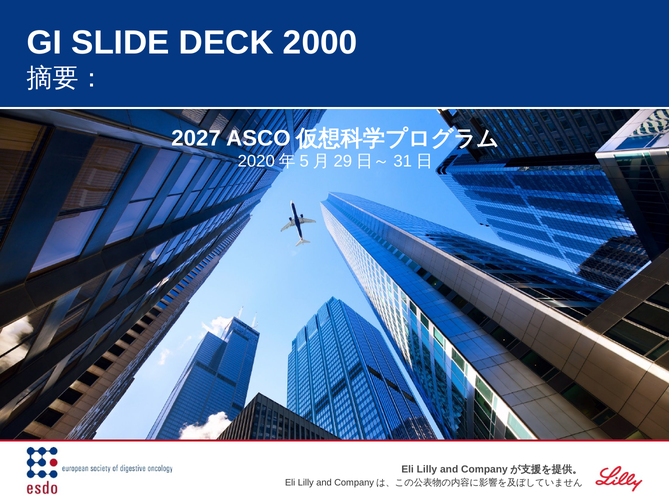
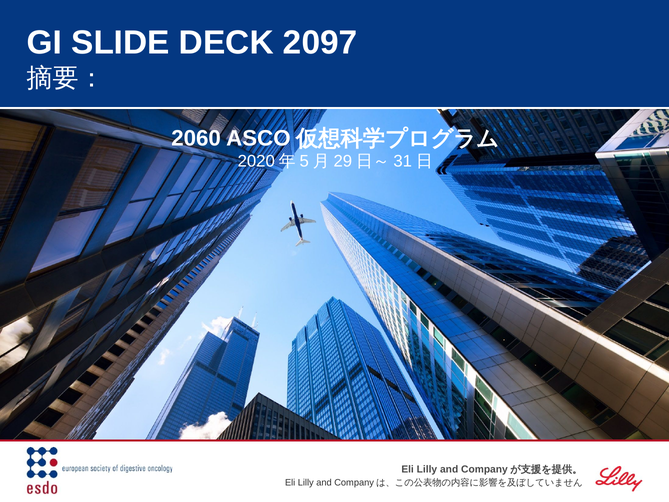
2000: 2000 -> 2097 (320, 43)
2027: 2027 -> 2060 (196, 138)
